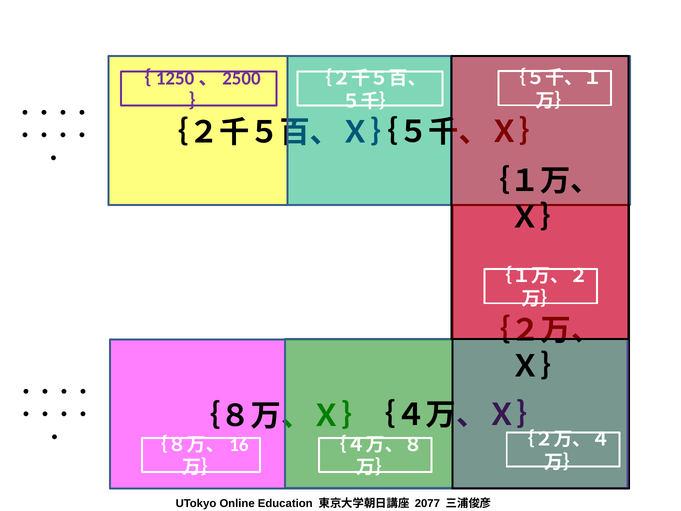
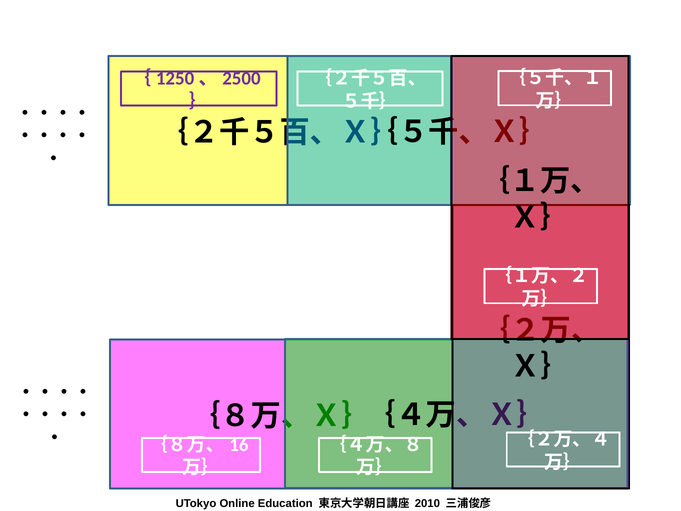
2077: 2077 -> 2010 (427, 503)
